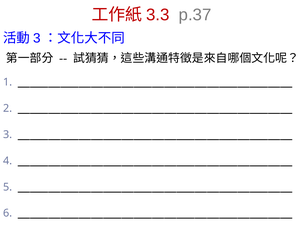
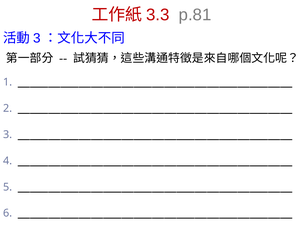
p.37: p.37 -> p.81 (195, 15)
